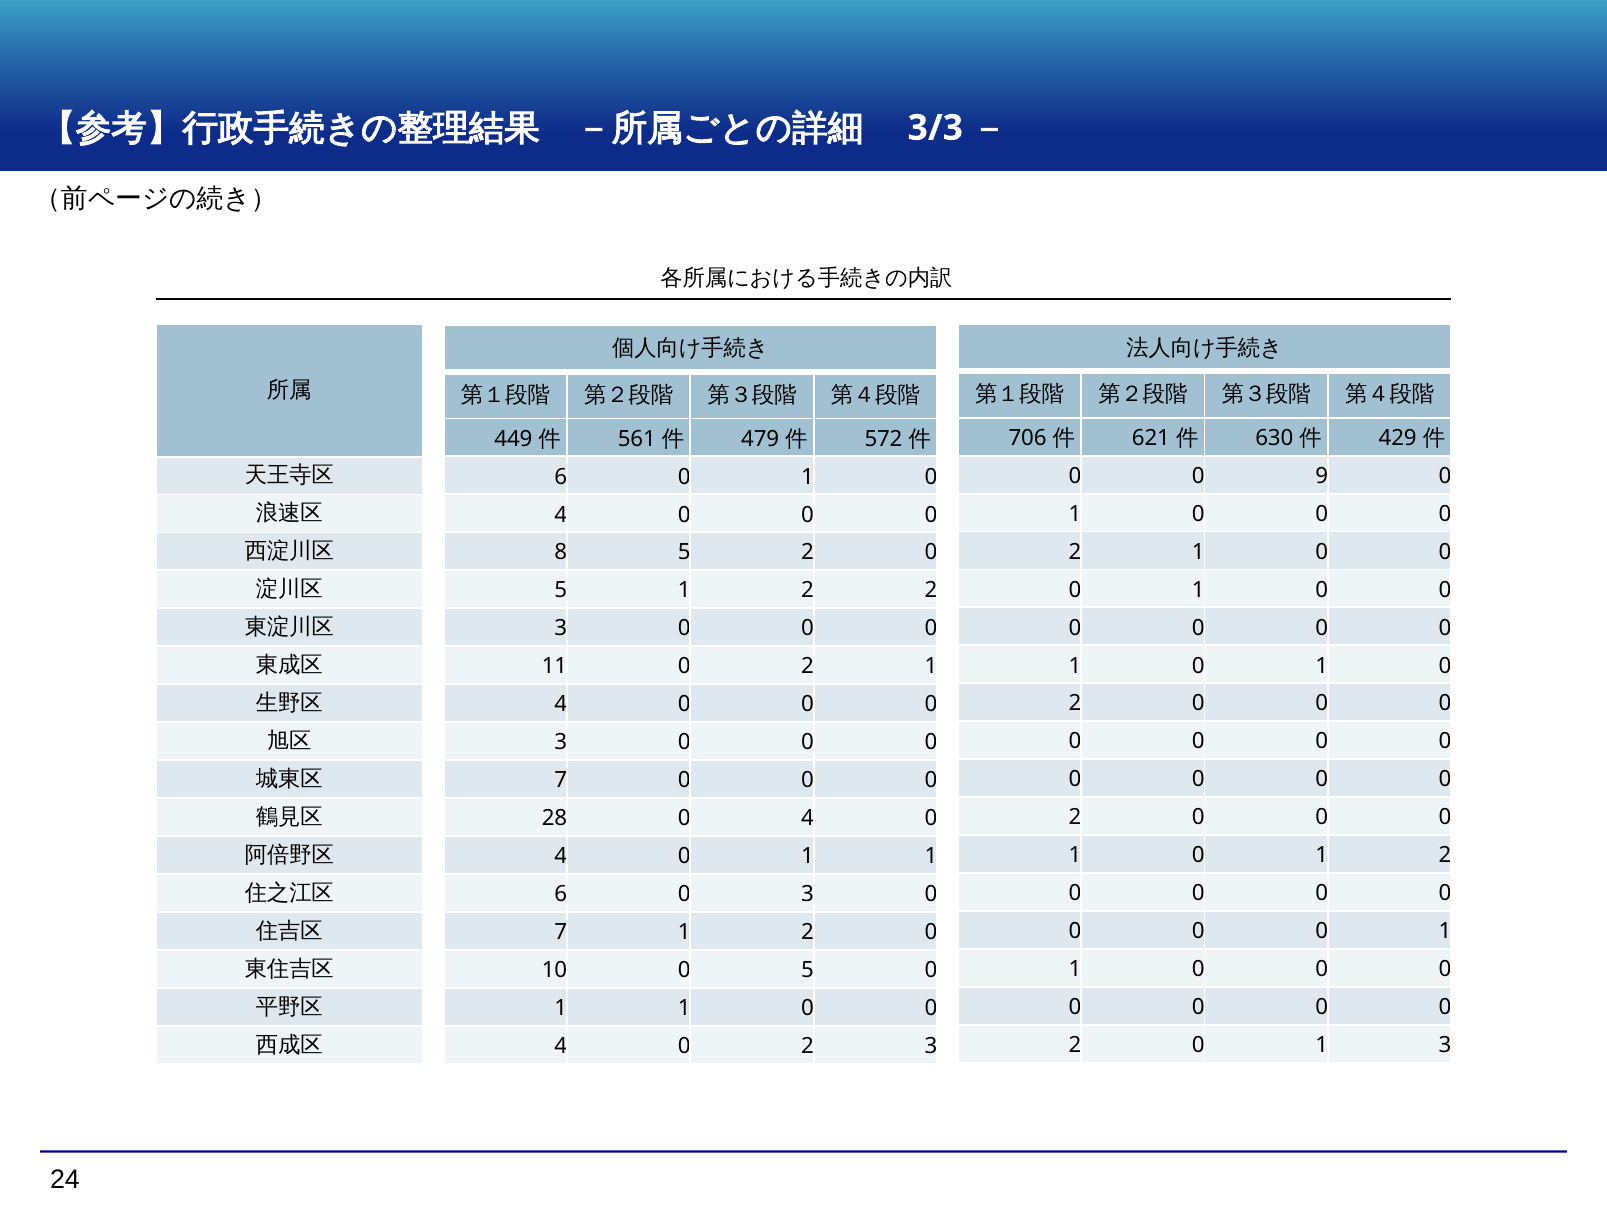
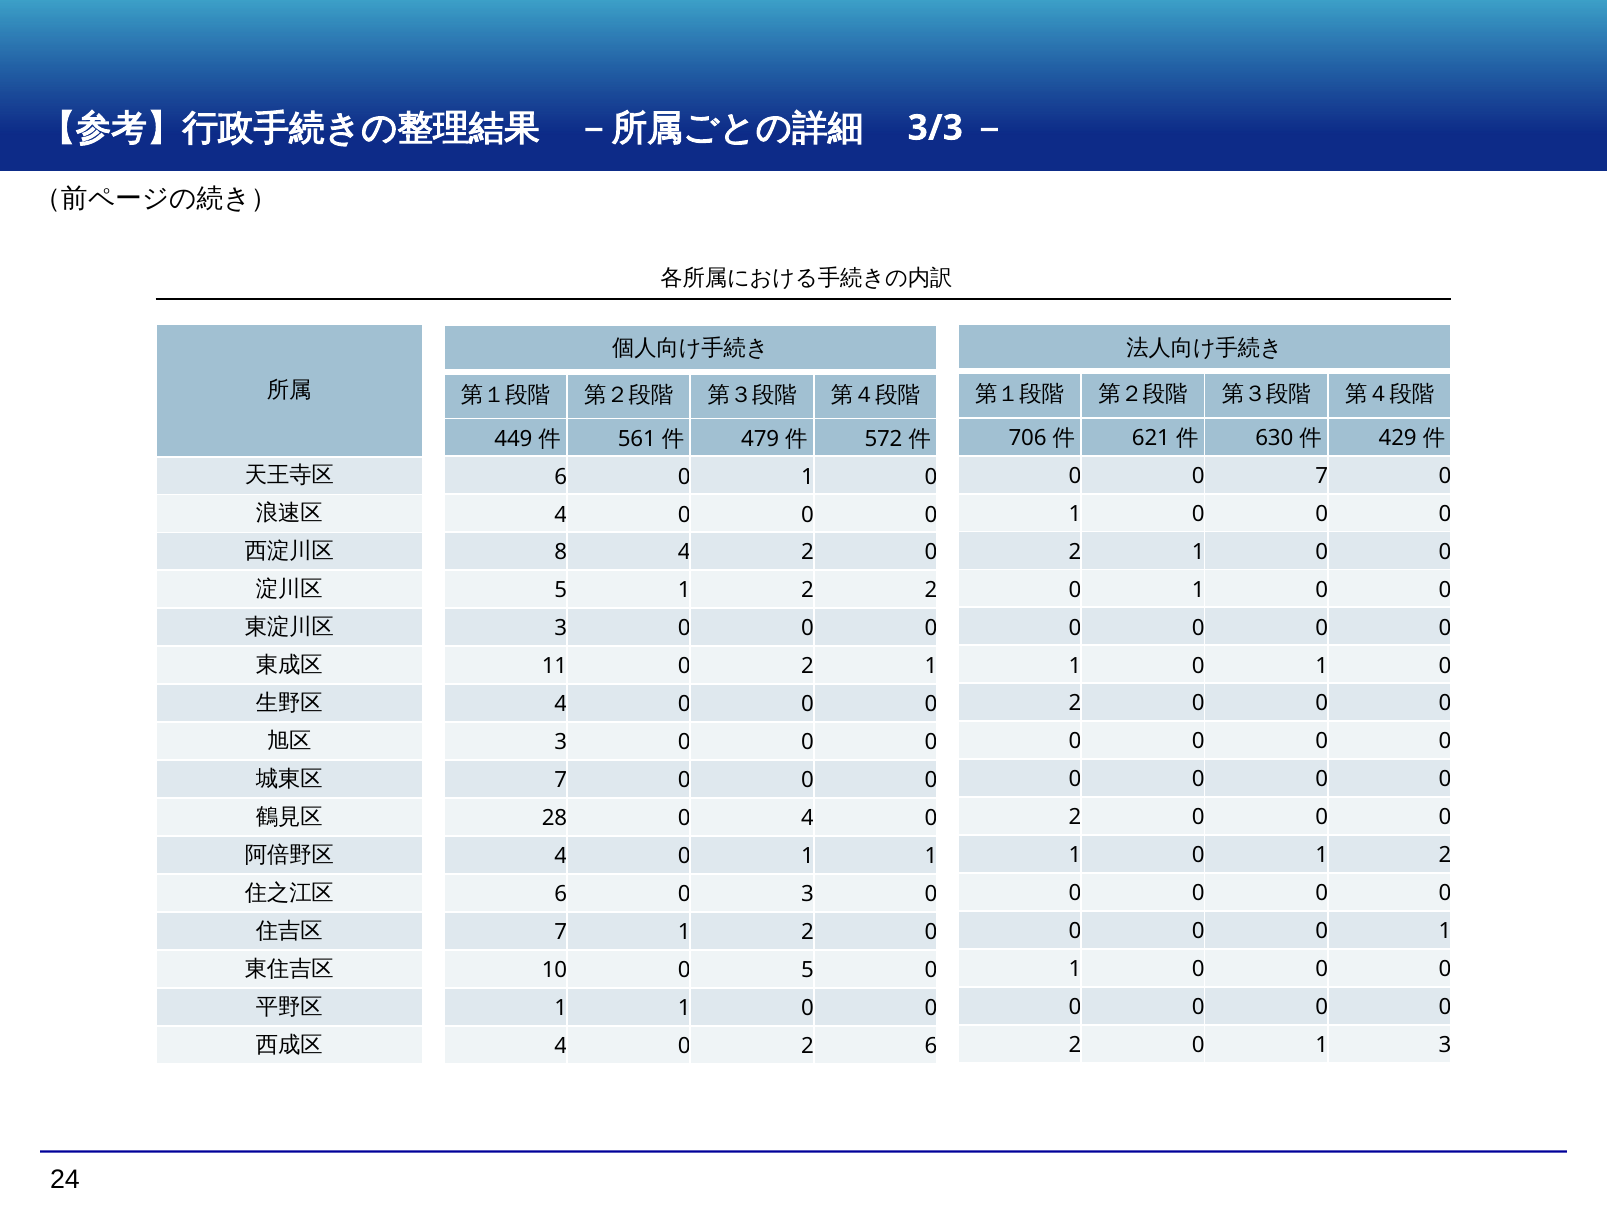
9: 9 -> 7 (1322, 476)
8 5: 5 -> 4 (684, 553)
0 2 3: 3 -> 6 (931, 1046)
